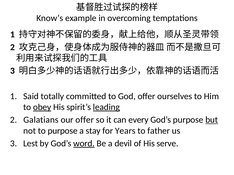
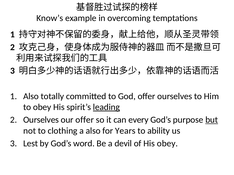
1 Said: Said -> Also (31, 96)
obey underline: present -> none (42, 107)
2 Galatians: Galatians -> Ourselves (41, 120)
to purpose: purpose -> clothing (63, 131)
a stay: stay -> also (93, 131)
father: father -> ability (159, 131)
word underline: present -> none (84, 144)
His serve: serve -> obey (167, 144)
